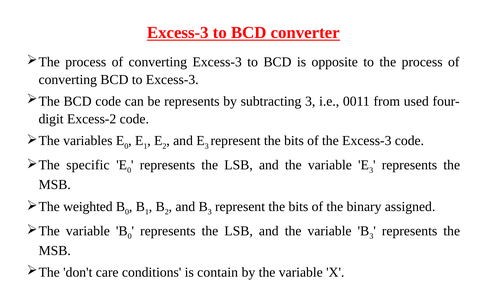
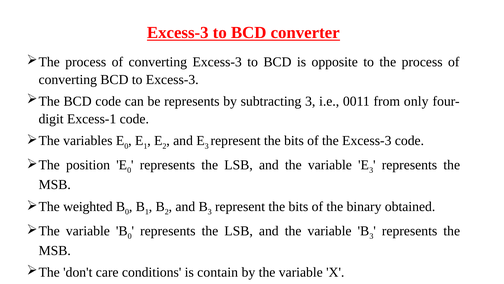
used: used -> only (416, 101)
Excess-2: Excess-2 -> Excess-1 (92, 119)
specific: specific -> position (88, 165)
assigned: assigned -> obtained (410, 206)
